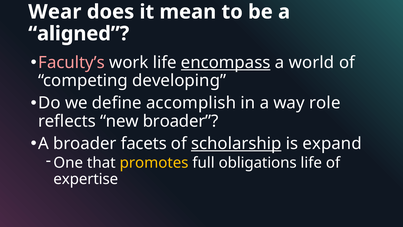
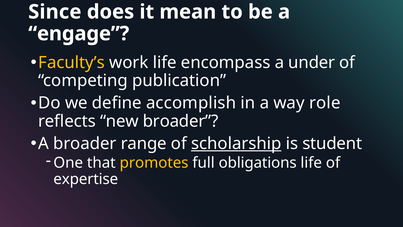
Wear: Wear -> Since (55, 12)
aligned: aligned -> engage (79, 34)
Faculty’s colour: pink -> yellow (72, 63)
encompass underline: present -> none (226, 63)
world: world -> under (312, 63)
developing: developing -> publication (179, 81)
facets: facets -> range (144, 143)
expand: expand -> student (332, 143)
